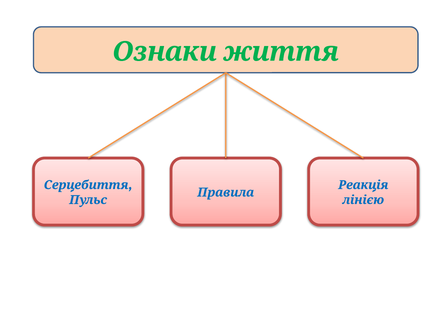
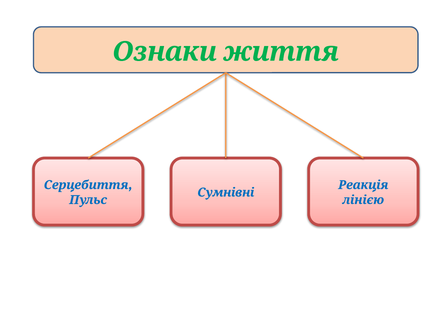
Правила: Правила -> Сумнівні (226, 192)
